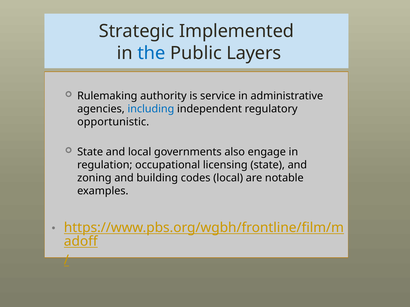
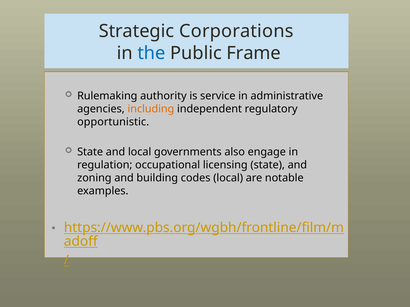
Implemented: Implemented -> Corporations (236, 31)
Layers: Layers -> Frame (254, 53)
including colour: blue -> orange (151, 109)
